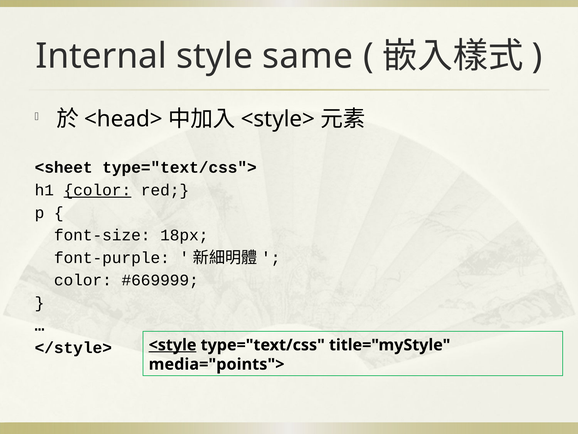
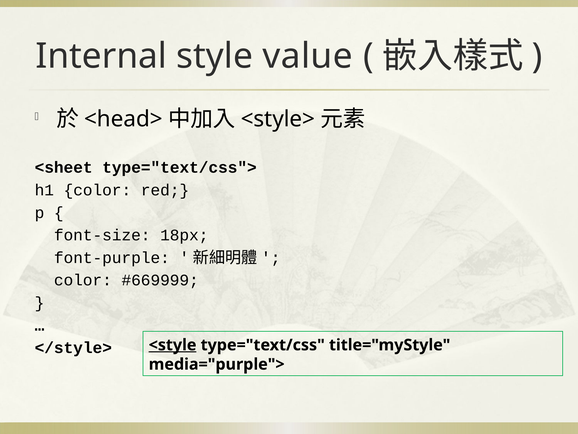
same: same -> value (308, 56)
color underline: present -> none (97, 190)
media="points">: media="points"> -> media="purple"> (217, 364)
